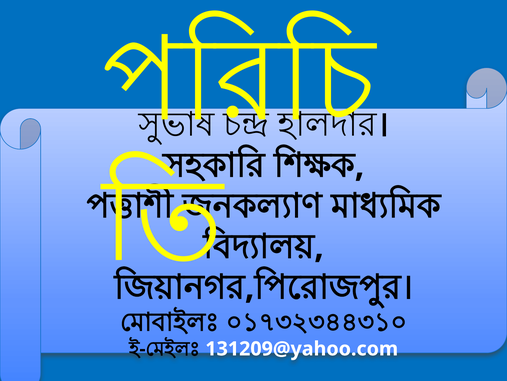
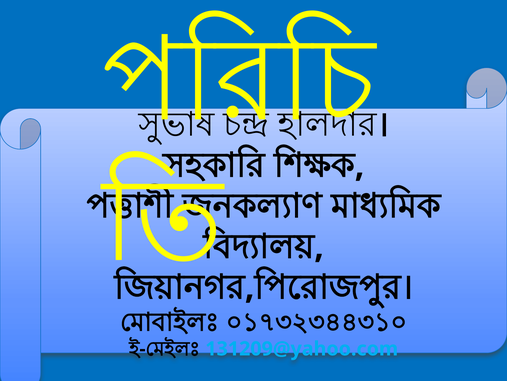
131209@yahoo.com colour: white -> light blue (302, 348)
